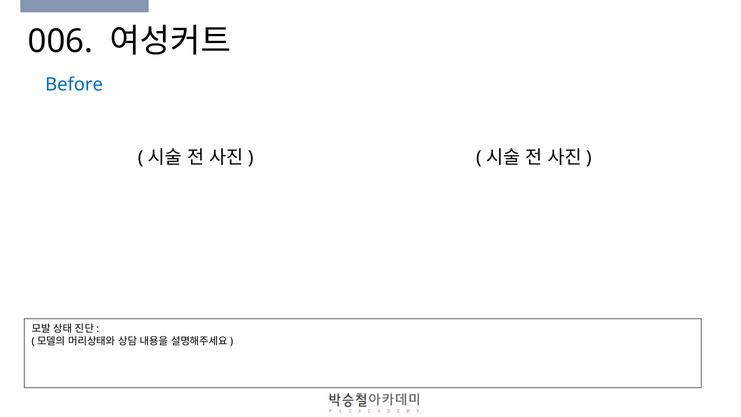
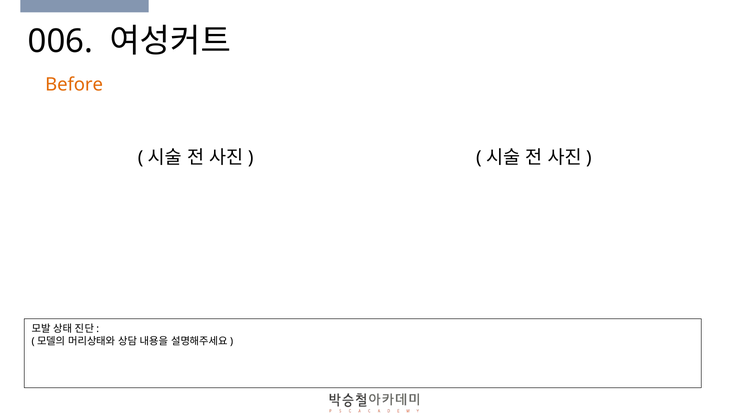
Before colour: blue -> orange (74, 84)
